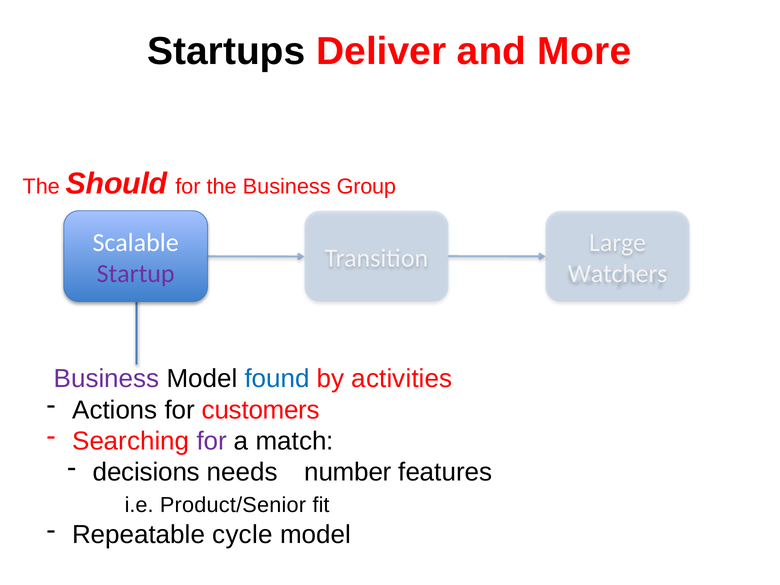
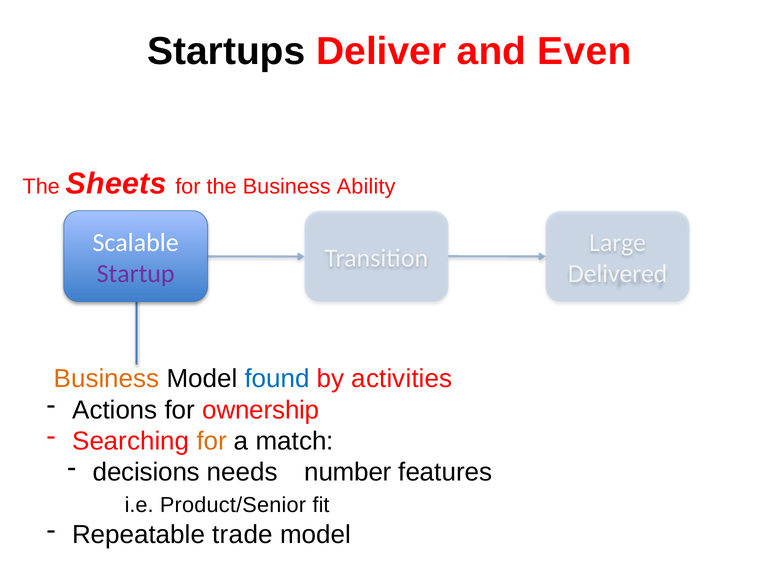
More: More -> Even (585, 51)
Should: Should -> Sheets (116, 184)
Group: Group -> Ability (366, 187)
Watchers: Watchers -> Delivered (618, 274)
Business colour: purple -> orange (107, 379)
customers: customers -> ownership (261, 410)
for colour: purple -> orange (212, 441)
cycle: cycle -> trade (243, 535)
